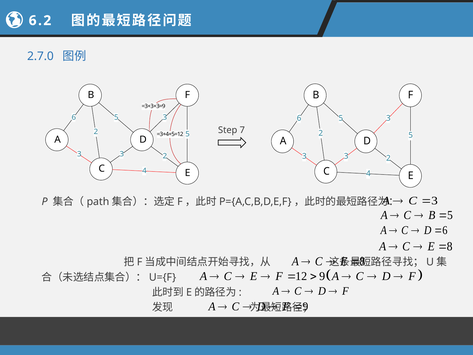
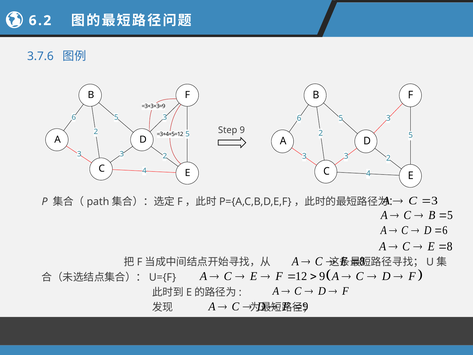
2.7.0: 2.7.0 -> 3.7.6 (40, 56)
Step 7: 7 -> 9 (242, 130)
